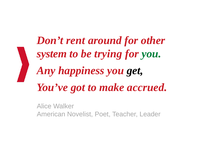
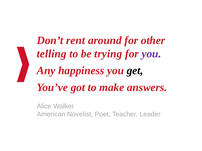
system: system -> telling (52, 54)
you colour: green -> purple (151, 54)
accrued: accrued -> answers (147, 88)
